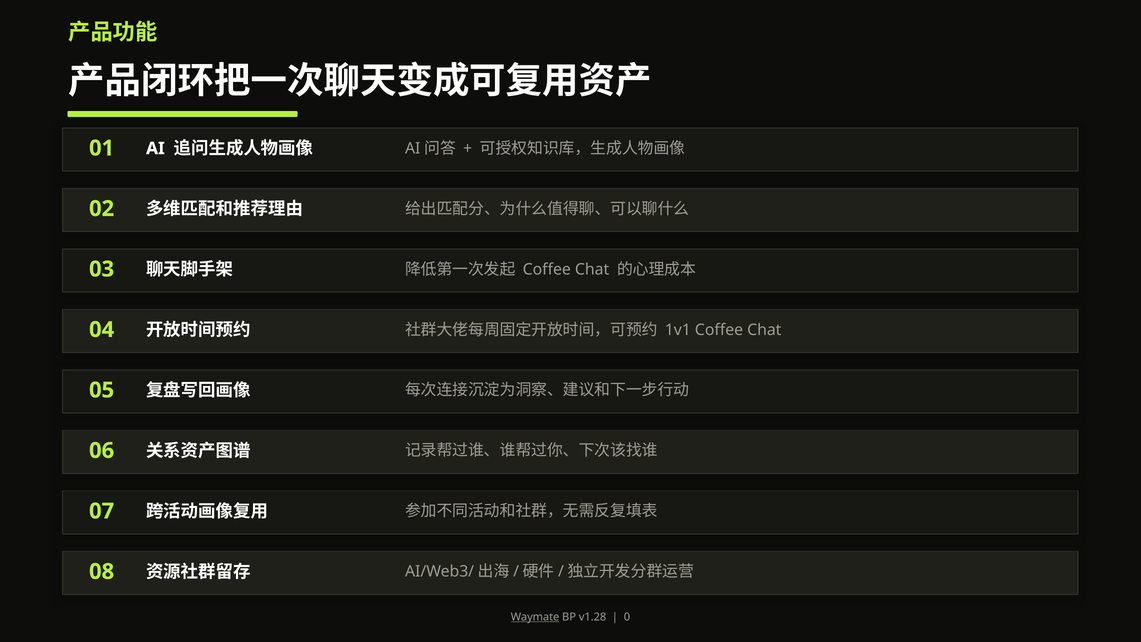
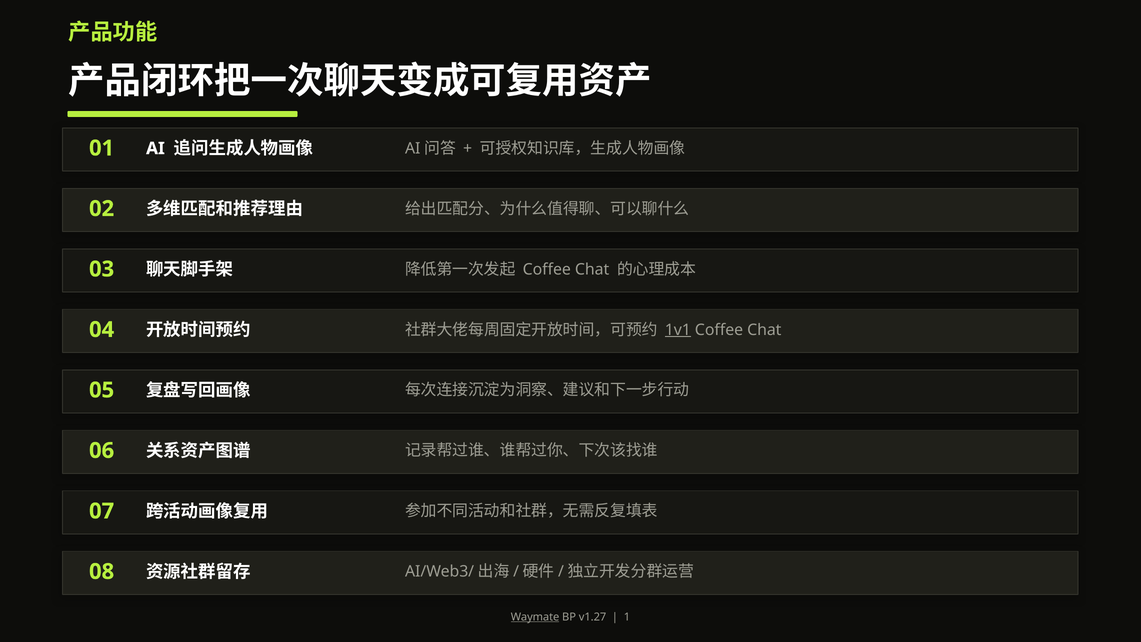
1v1 underline: none -> present (678, 330)
v1.28: v1.28 -> v1.27 (593, 617)
0: 0 -> 1 (627, 617)
